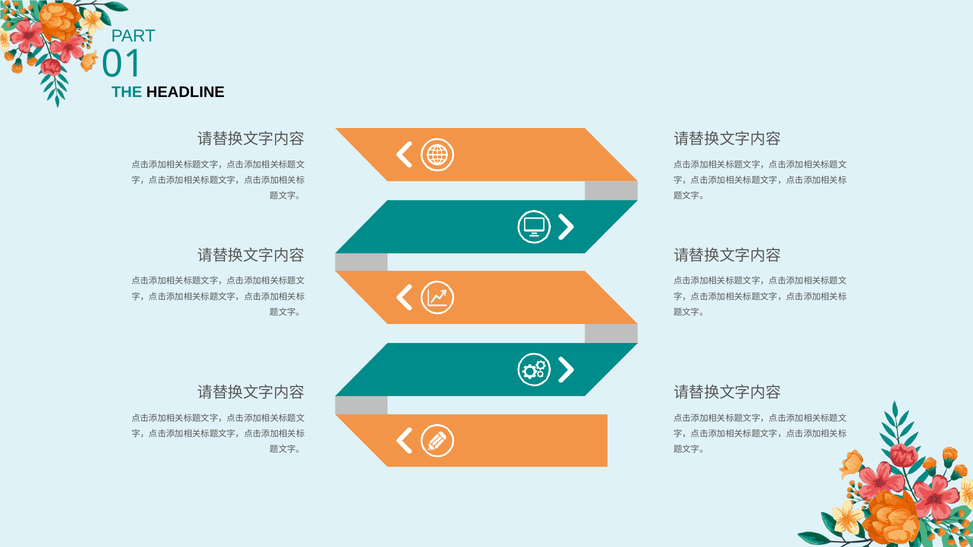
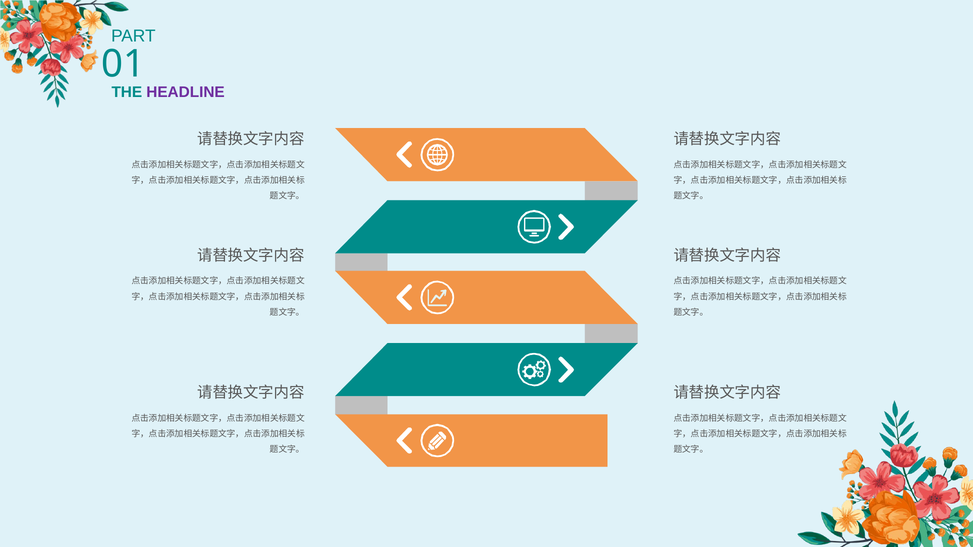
HEADLINE colour: black -> purple (186, 92)
